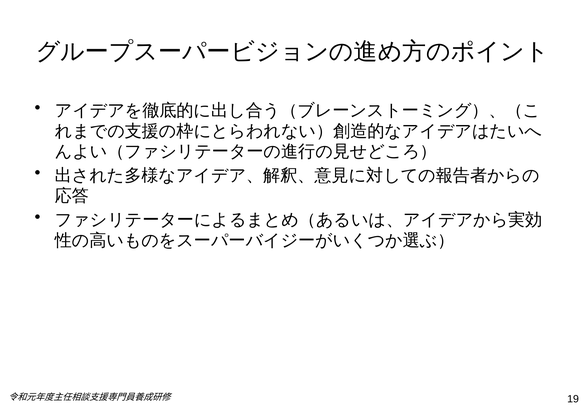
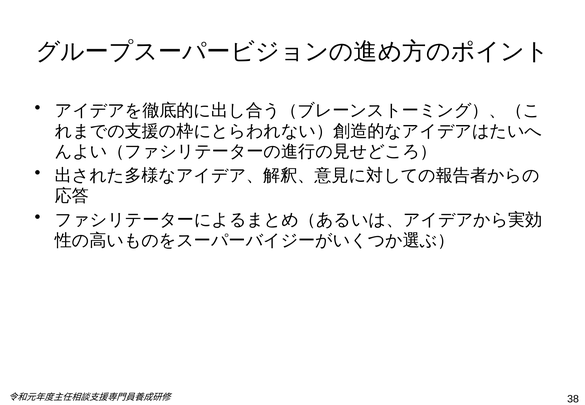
19: 19 -> 38 (573, 399)
